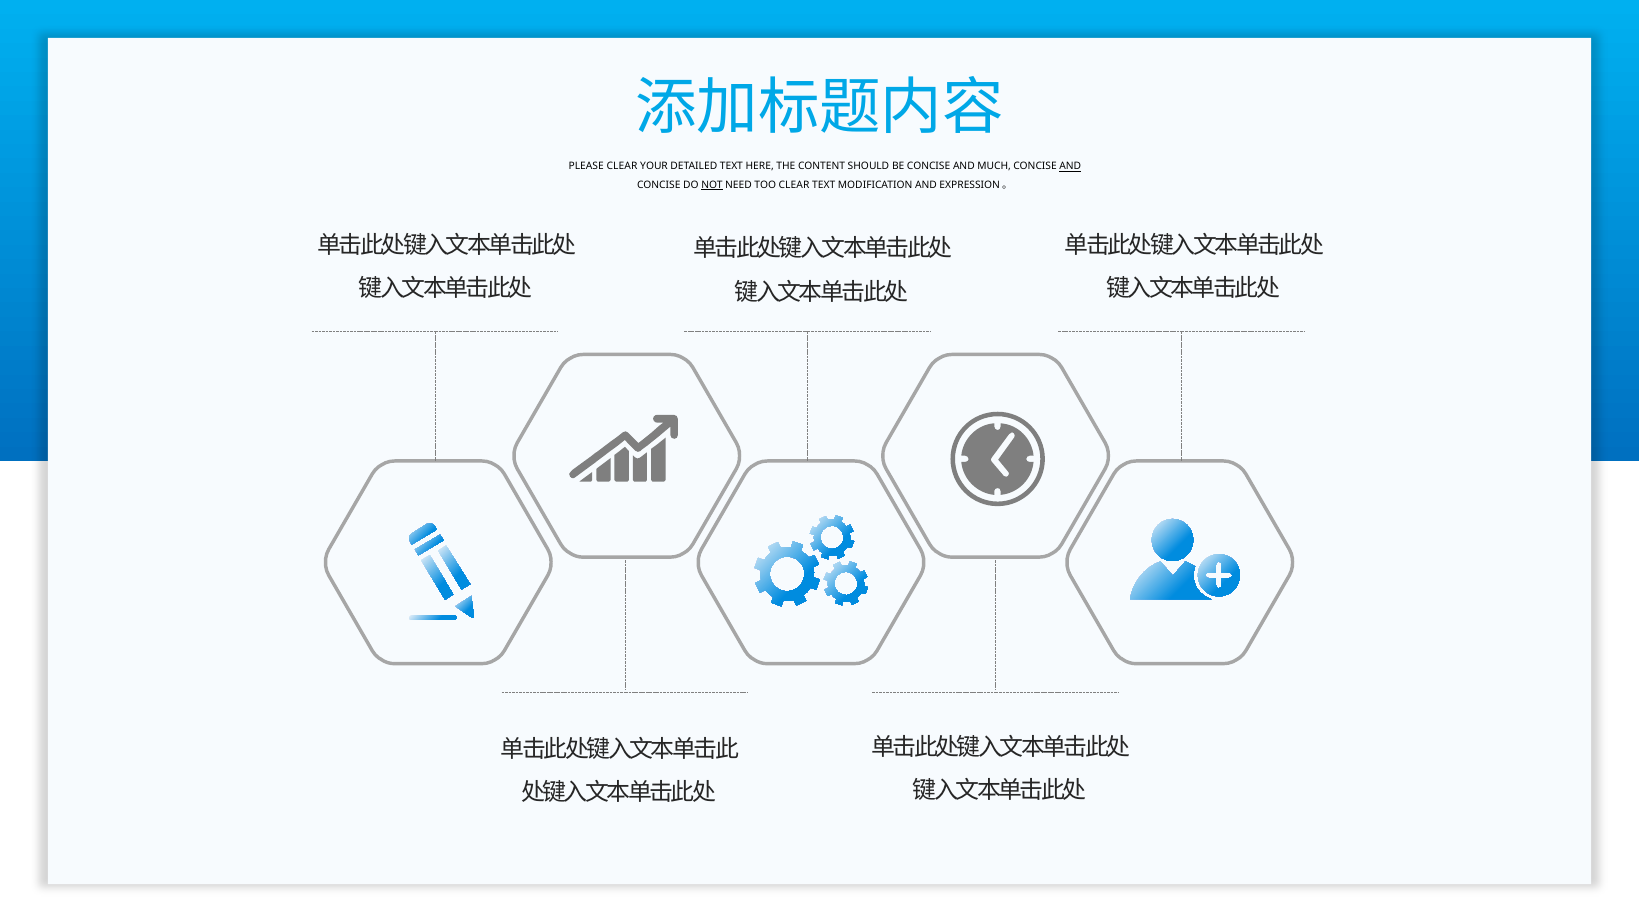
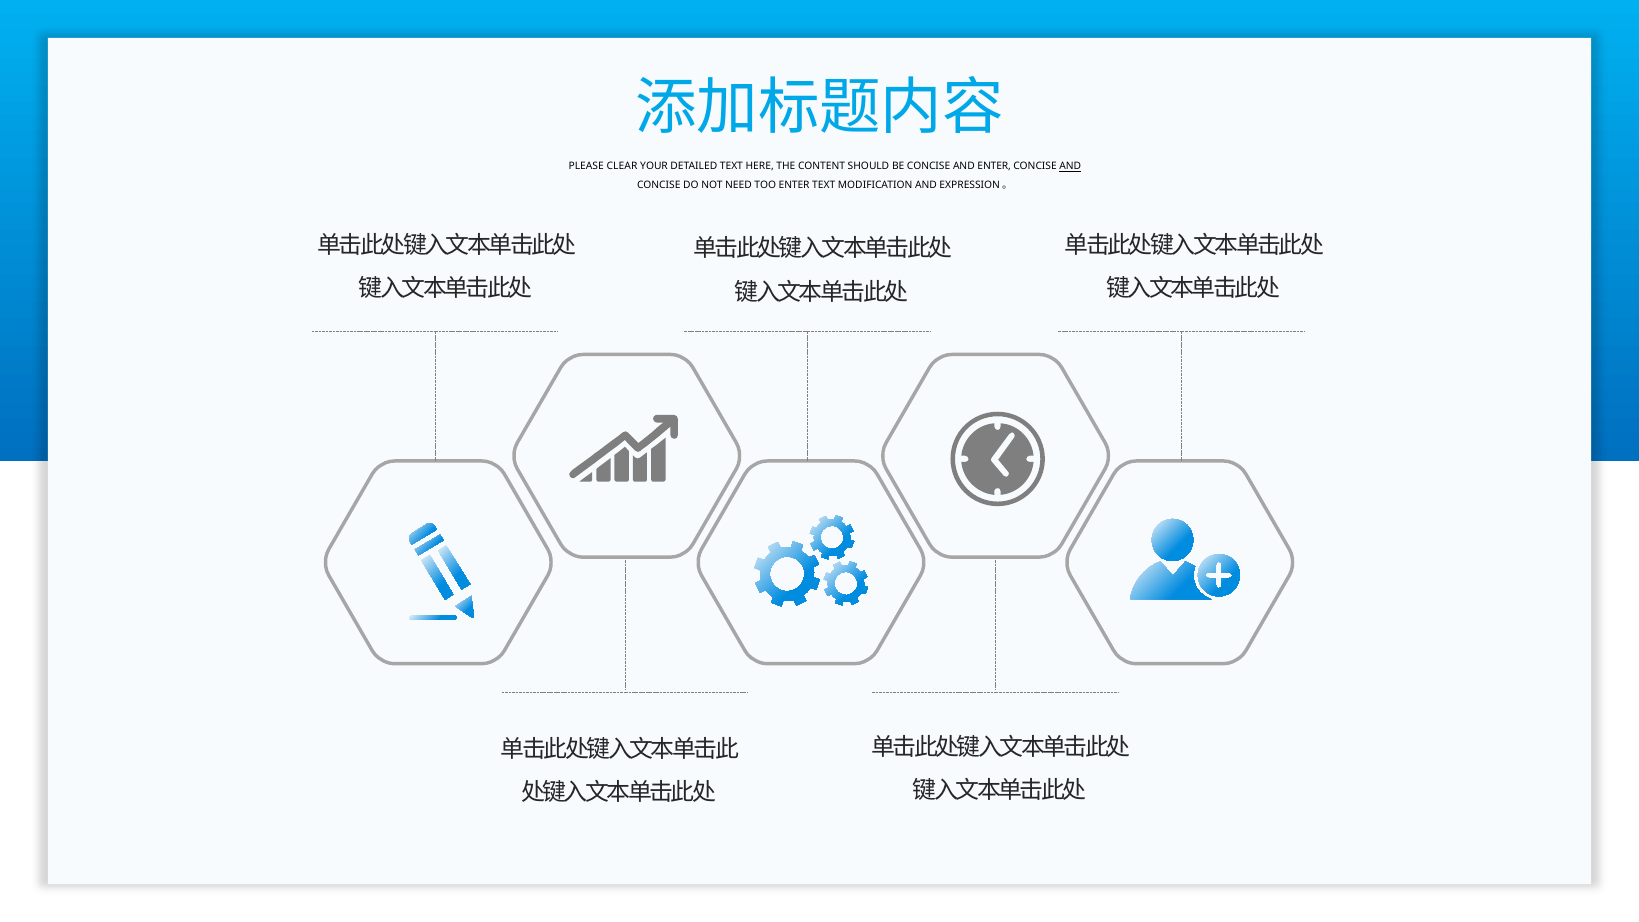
AND MUCH: MUCH -> ENTER (994, 166)
NOT underline: present -> none (712, 185)
TOO CLEAR: CLEAR -> ENTER (794, 185)
